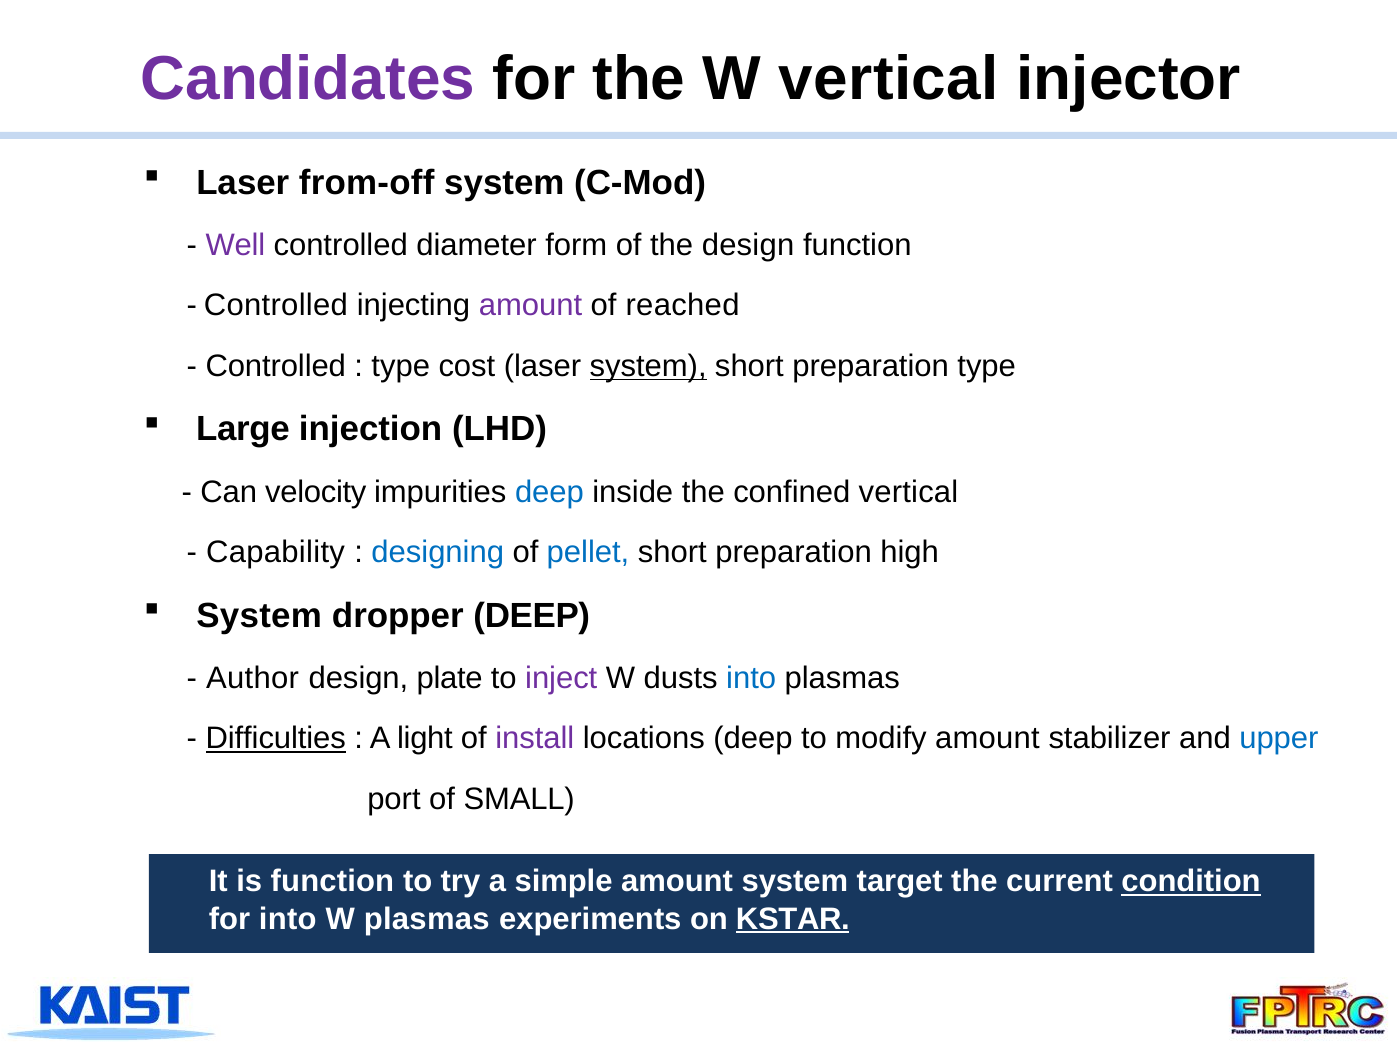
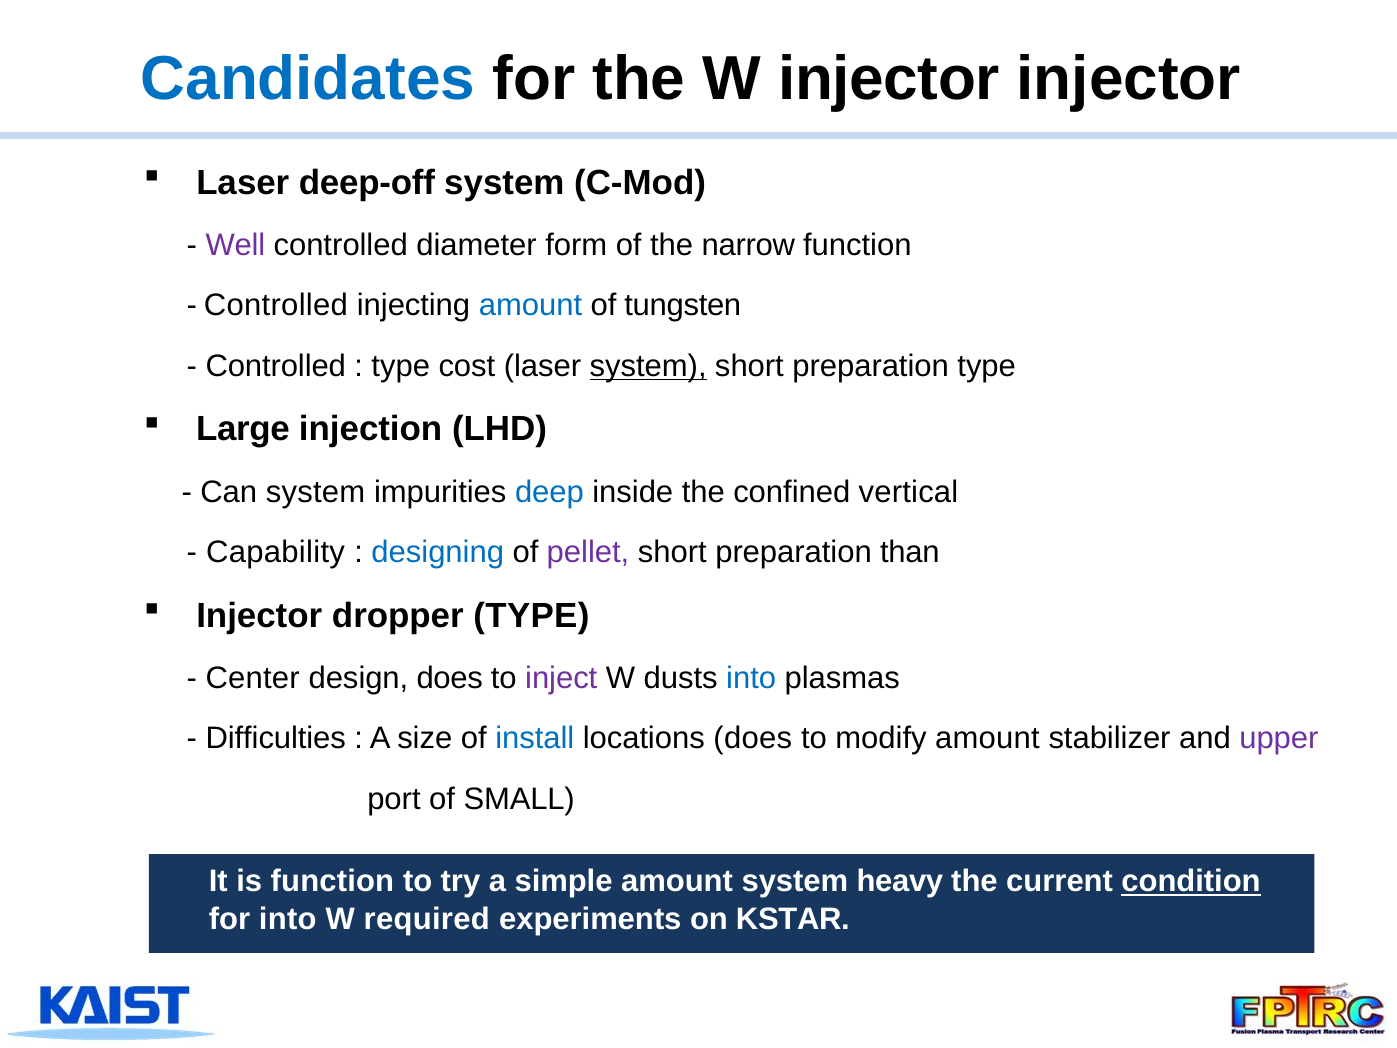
Candidates colour: purple -> blue (308, 79)
W vertical: vertical -> injector (889, 79)
from-off: from-off -> deep-off (367, 183)
the design: design -> narrow (748, 245)
amount colour: purple -> blue (530, 306)
reached: reached -> tungsten (683, 306)
Can velocity: velocity -> system (316, 492)
pellet colour: blue -> purple (588, 552)
high: high -> than (910, 552)
System: System -> Injector (259, 615)
dropper DEEP: DEEP -> TYPE (531, 615)
Author: Author -> Center (253, 678)
design plate: plate -> does (450, 678)
Difficulties underline: present -> none (276, 738)
light: light -> size (425, 738)
install colour: purple -> blue (535, 738)
locations deep: deep -> does (753, 738)
upper colour: blue -> purple (1279, 738)
target: target -> heavy (900, 882)
W plasmas: plasmas -> required (427, 919)
KSTAR underline: present -> none (793, 919)
